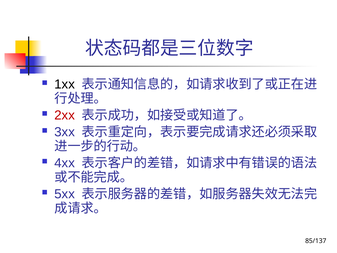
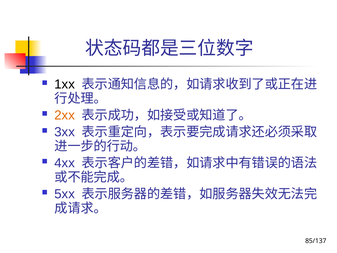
2xx colour: red -> orange (65, 115)
